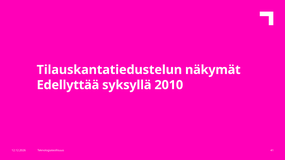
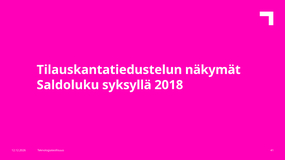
Edellyttää: Edellyttää -> Saldoluku (68, 85)
2010: 2010 -> 2018 (169, 85)
